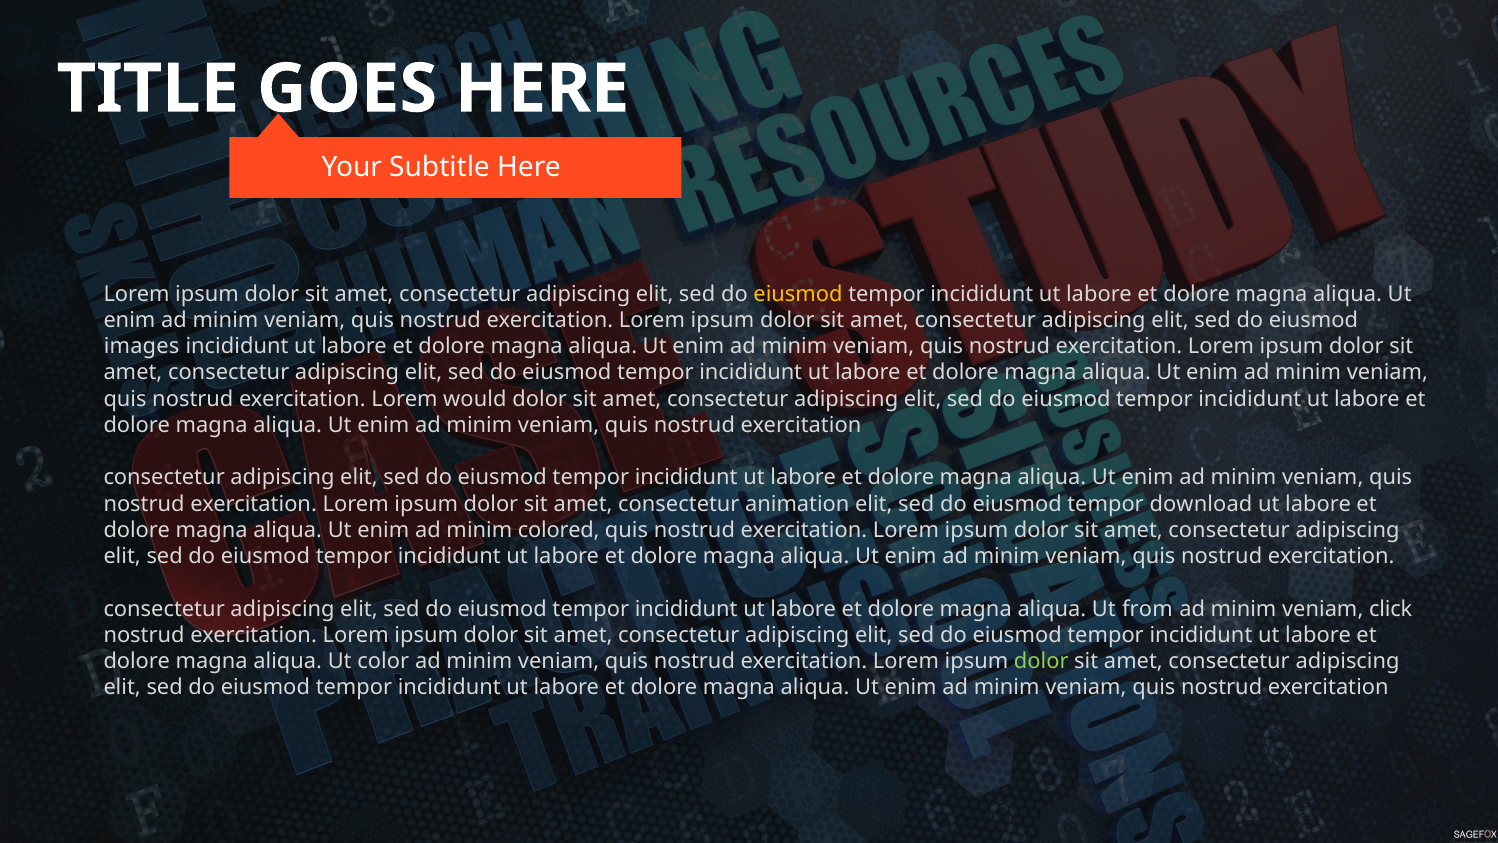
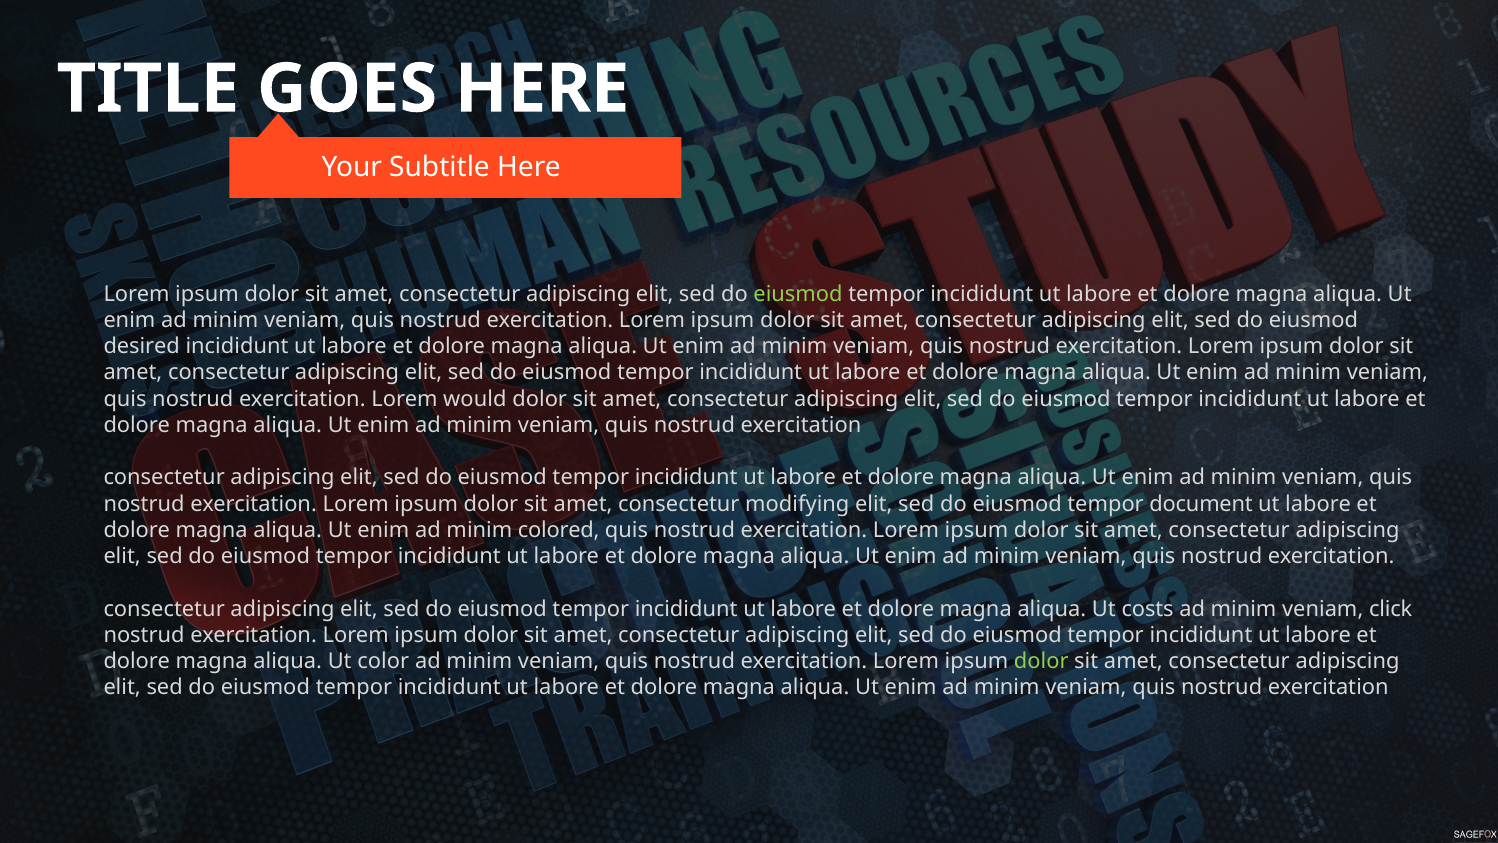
eiusmod colour: yellow -> light green (798, 294)
images: images -> desired (142, 346)
animation: animation -> modifying (797, 504)
download: download -> document (1201, 504)
from: from -> costs (1148, 609)
